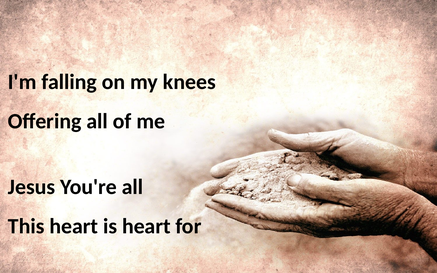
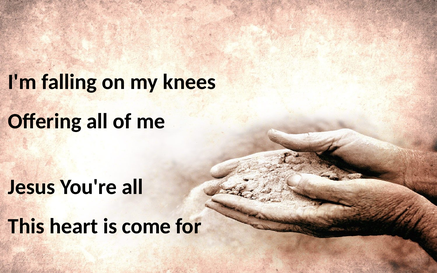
is heart: heart -> come (146, 226)
